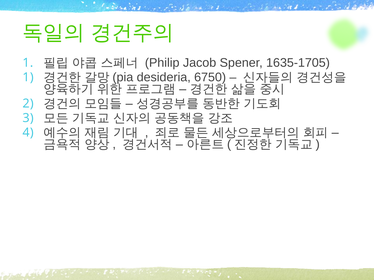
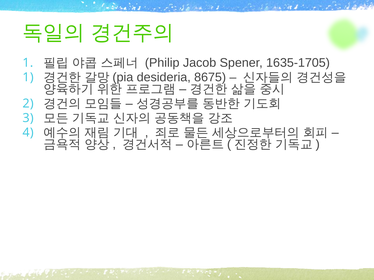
6750: 6750 -> 8675 (210, 77)
